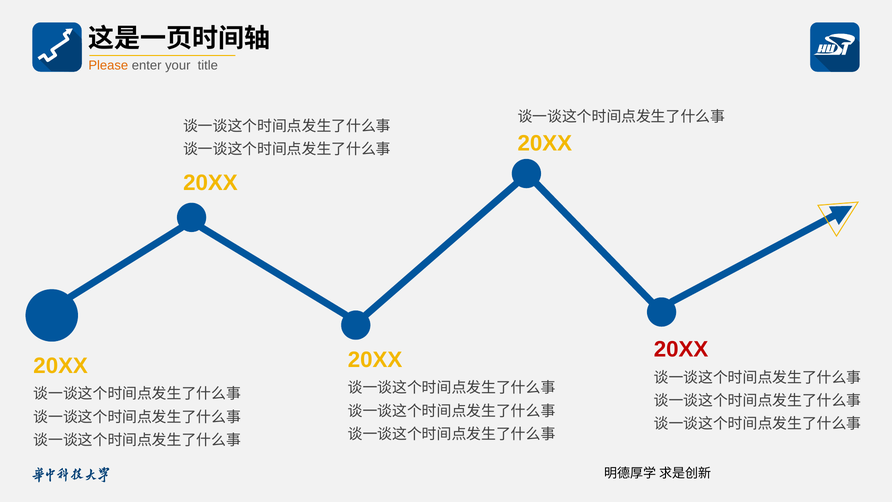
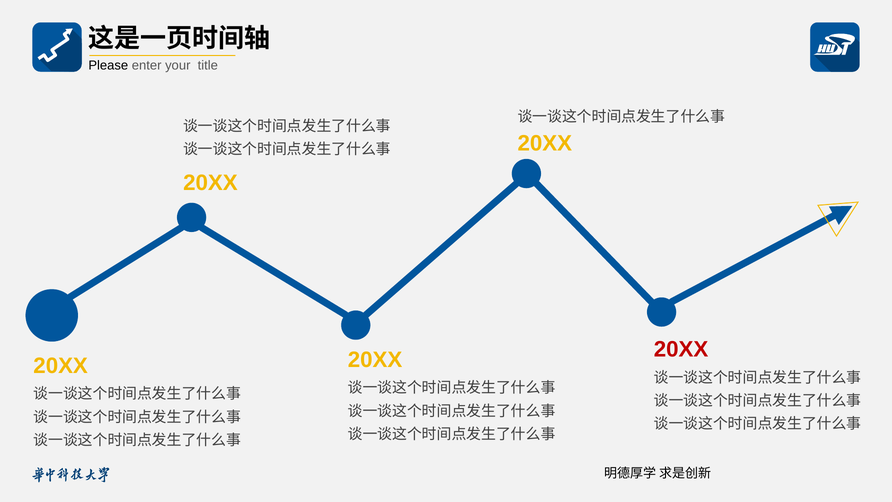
Please colour: orange -> black (108, 65)
